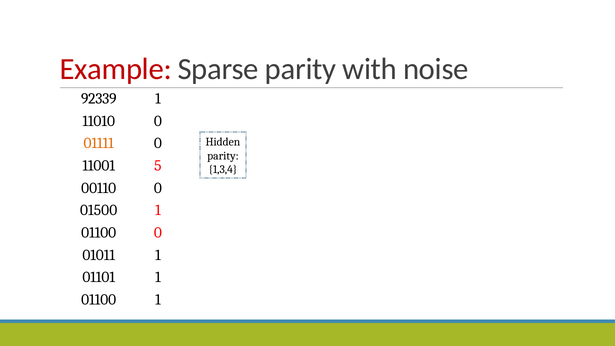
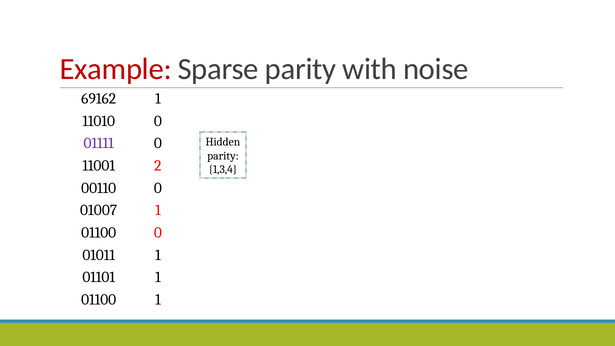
92339: 92339 -> 69162 (99, 99)
01111 colour: orange -> purple (99, 143)
5: 5 -> 2 (158, 166)
01500: 01500 -> 01007 (99, 210)
